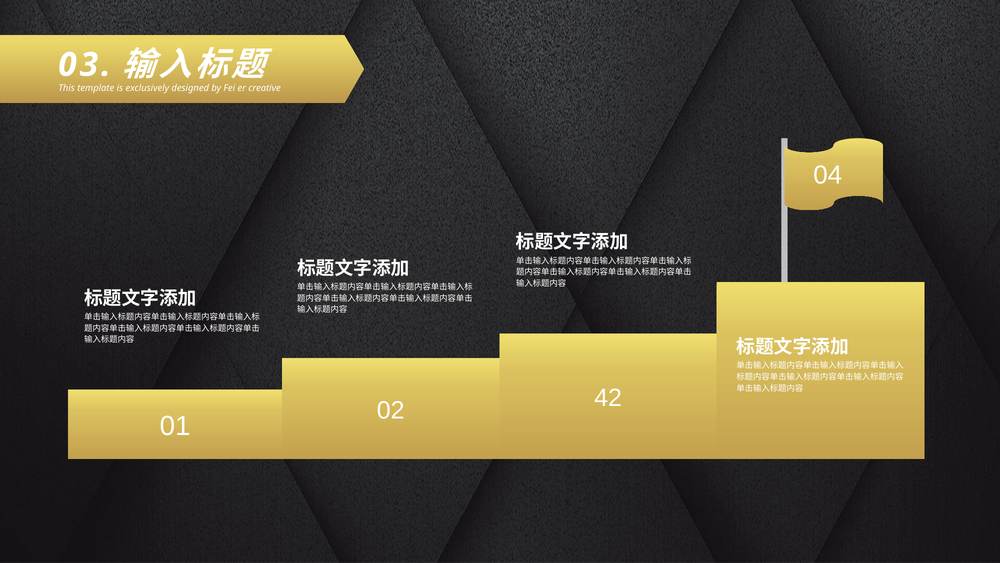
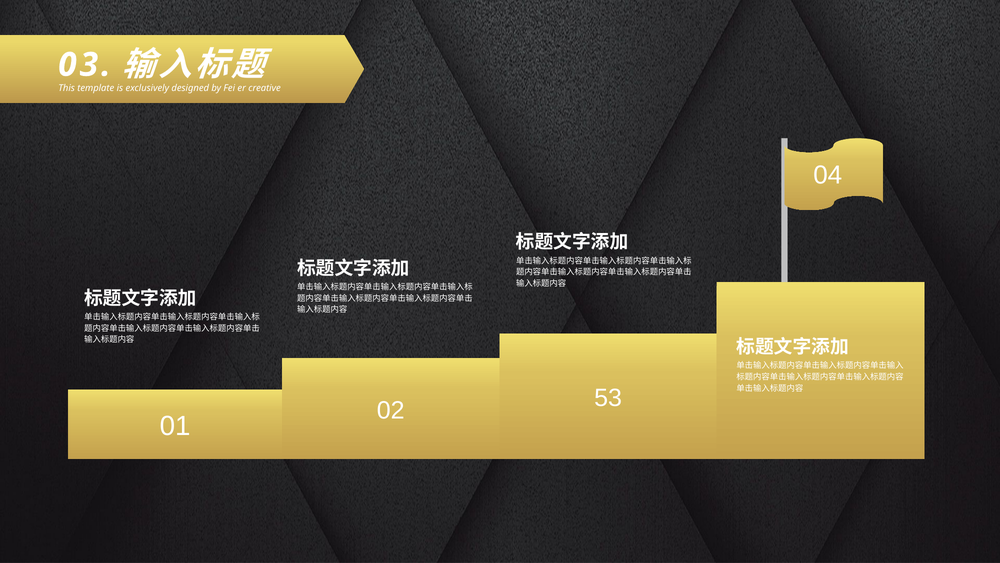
42: 42 -> 53 (608, 398)
